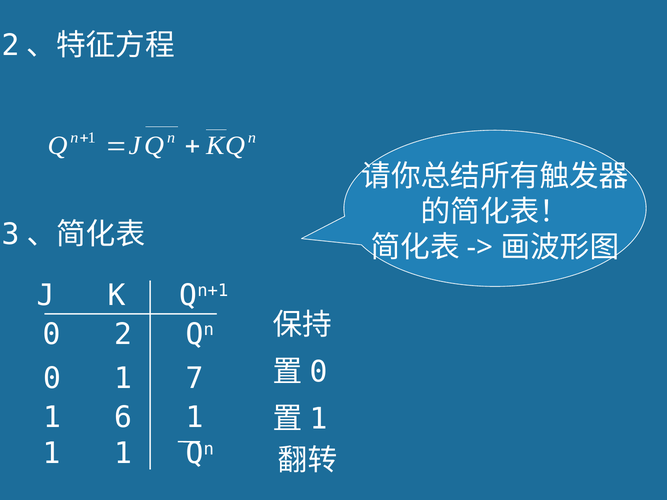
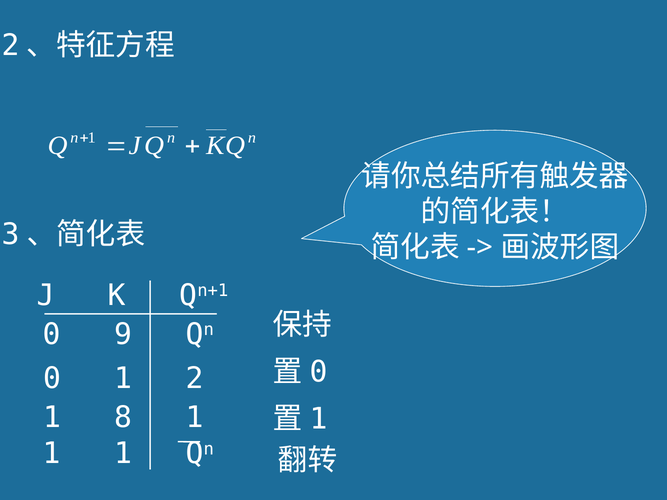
2: 2 -> 9 (123, 334)
7: 7 -> 2 (195, 379)
6: 6 -> 8 (123, 418)
